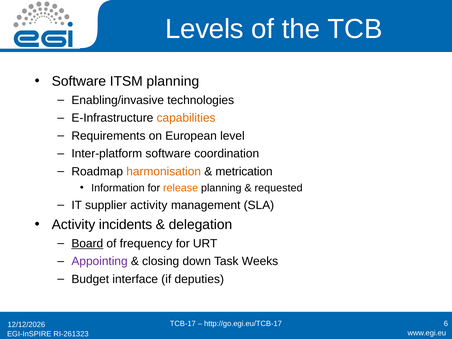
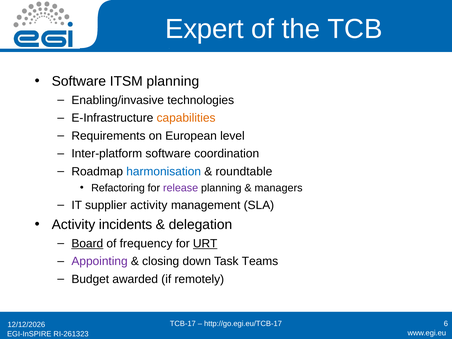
Levels: Levels -> Expert (204, 29)
harmonisation colour: orange -> blue (164, 171)
metrication: metrication -> roundtable (244, 171)
Information: Information -> Refactoring (118, 188)
release colour: orange -> purple (181, 188)
requested: requested -> managers (279, 188)
URT underline: none -> present (205, 244)
Weeks: Weeks -> Teams (260, 261)
interface: interface -> awarded (135, 279)
deputies: deputies -> remotely (199, 279)
